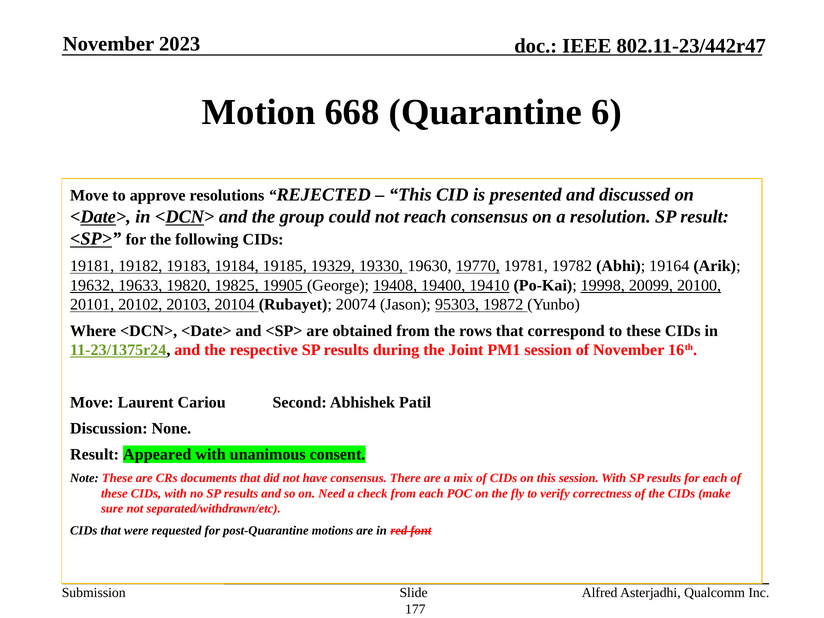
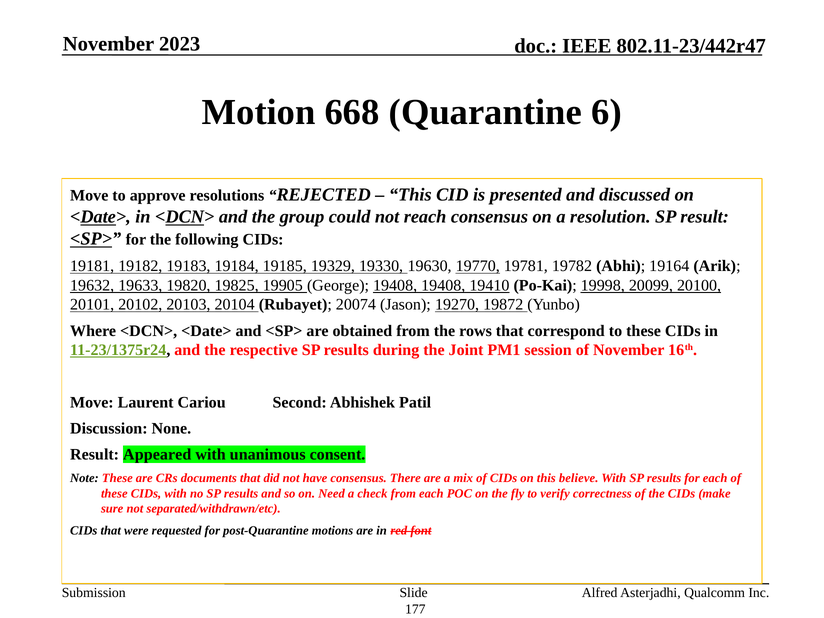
19408 19400: 19400 -> 19408 (443, 285)
95303: 95303 -> 19270 (457, 305)
this session: session -> believe (579, 478)
